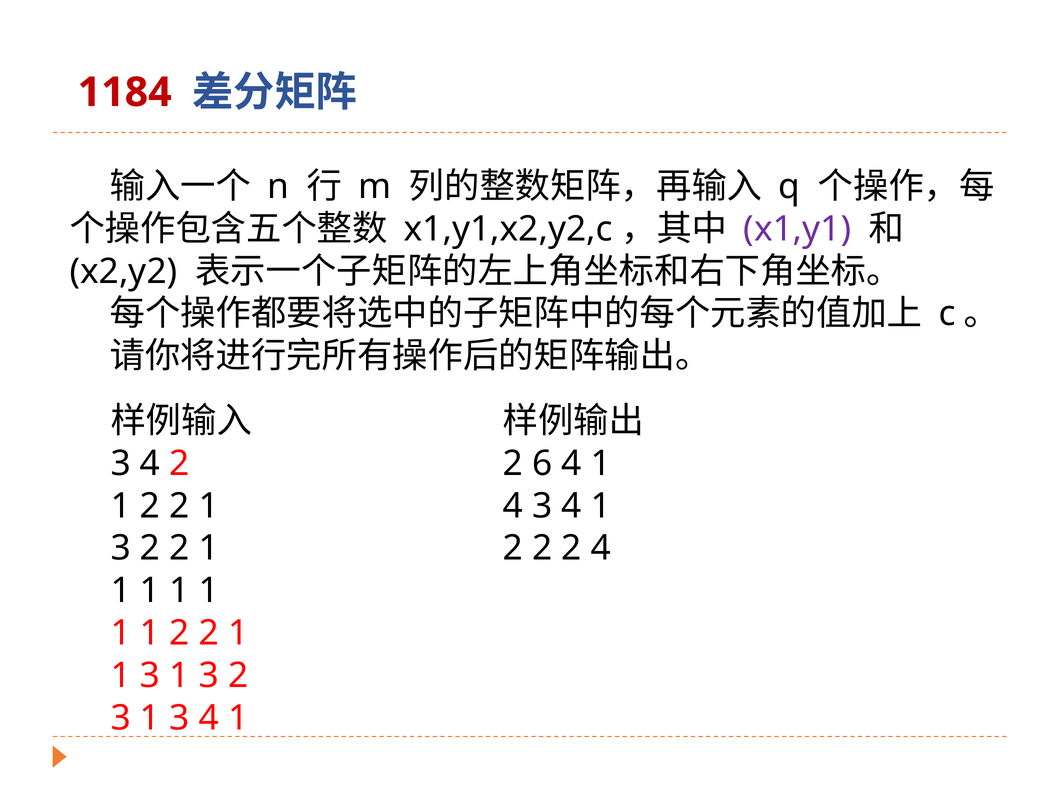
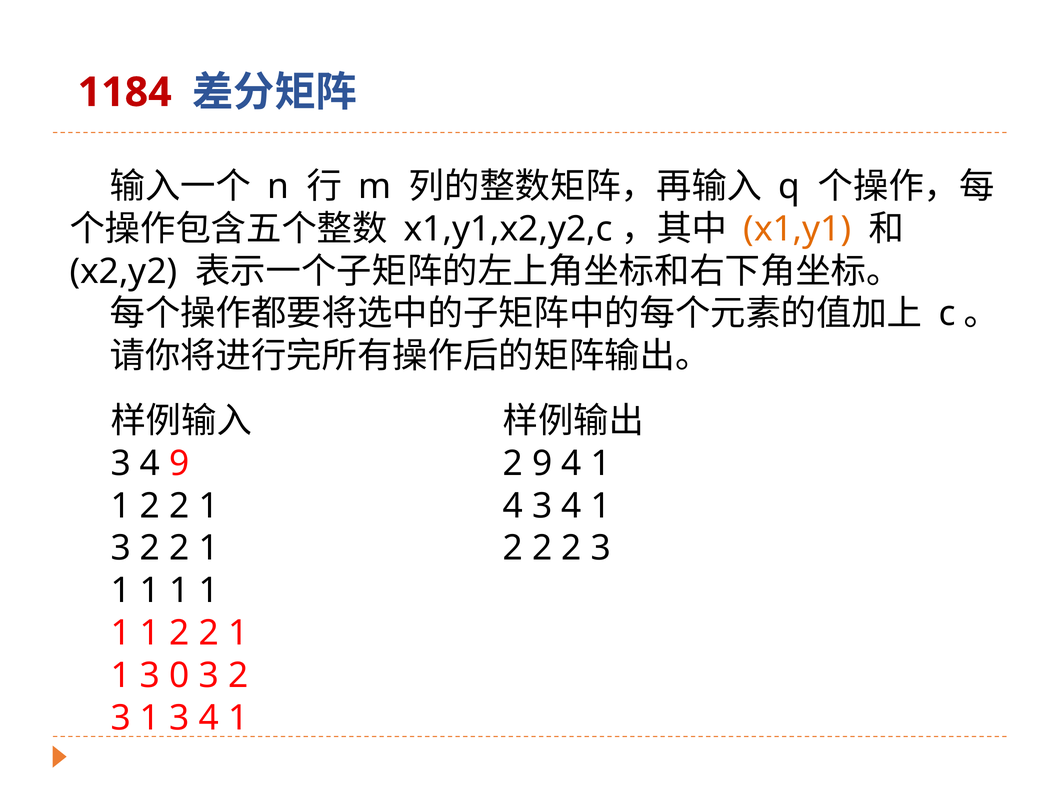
x1,y1 colour: purple -> orange (797, 229)
4 2: 2 -> 9 (179, 463)
2 6: 6 -> 9 (542, 463)
2 2 4: 4 -> 3 (601, 548)
1 3 1: 1 -> 0 (179, 675)
